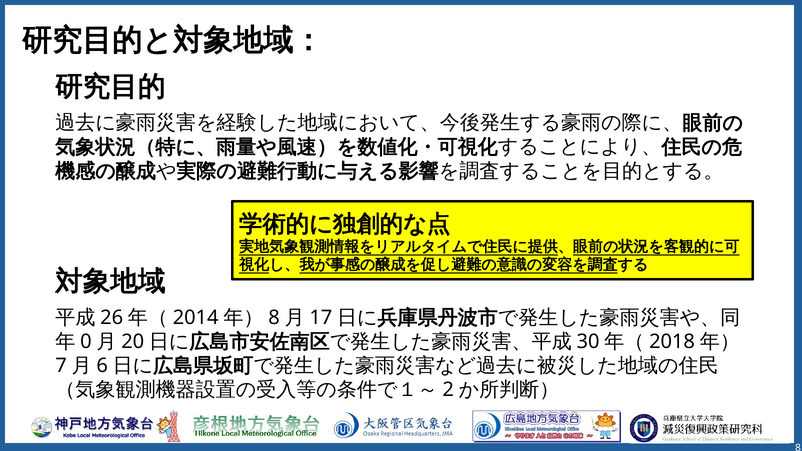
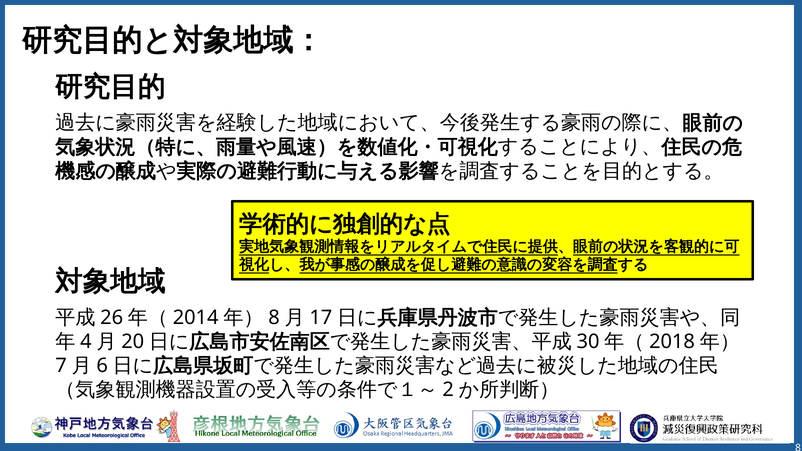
0: 0 -> 4 (86, 342)
